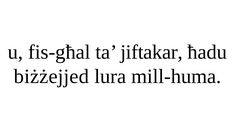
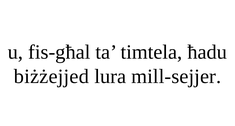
jiftakar: jiftakar -> timtela (151, 52)
mill-huma: mill-huma -> mill-sejjer (176, 77)
